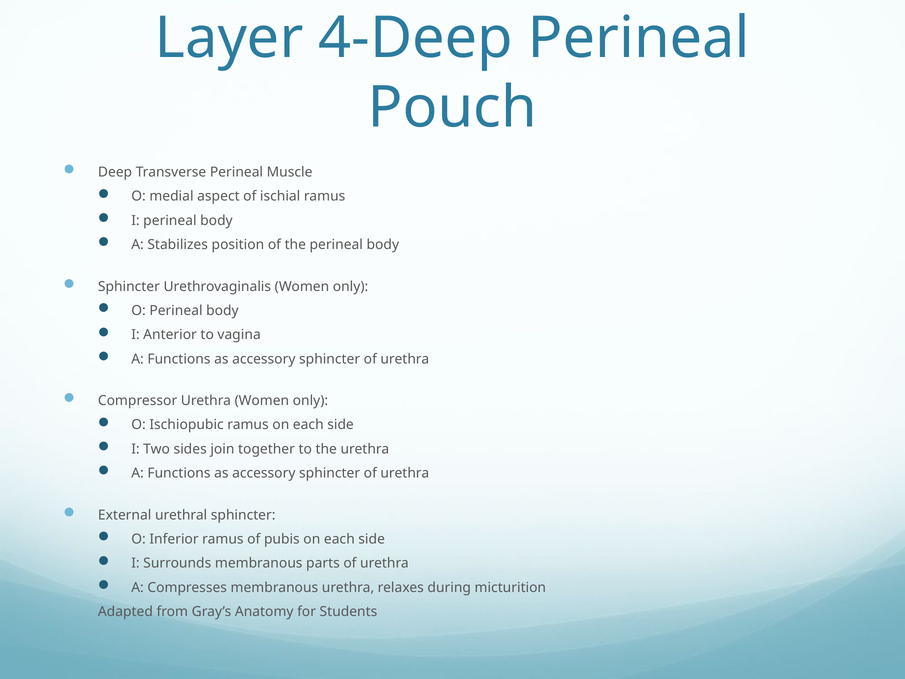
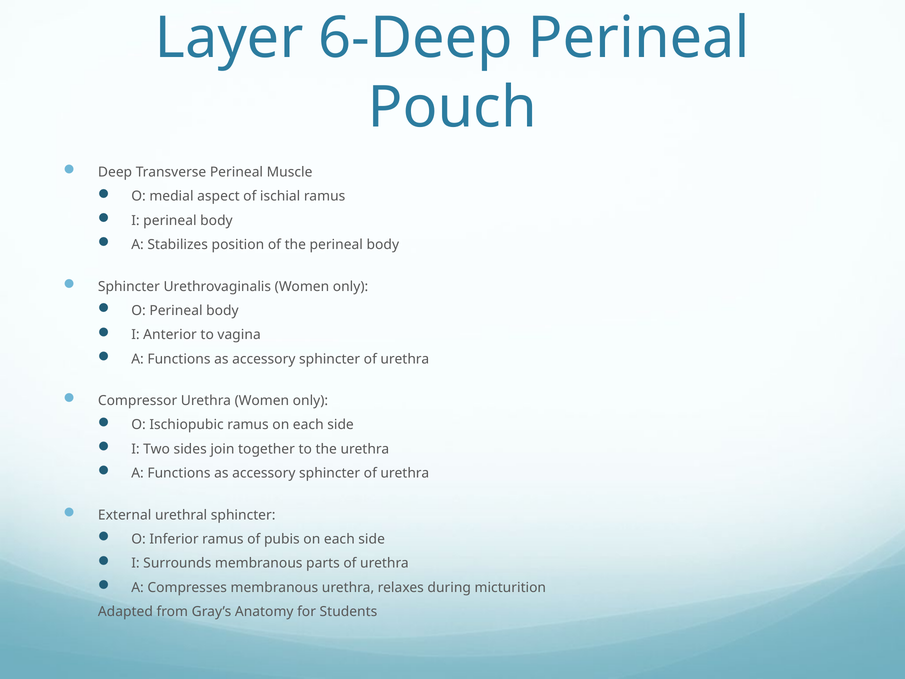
4-Deep: 4-Deep -> 6-Deep (416, 38)
